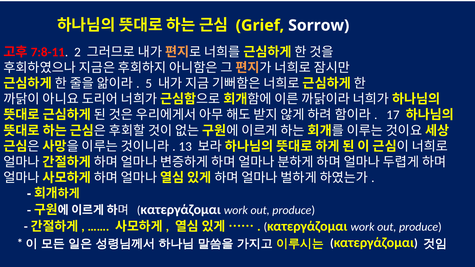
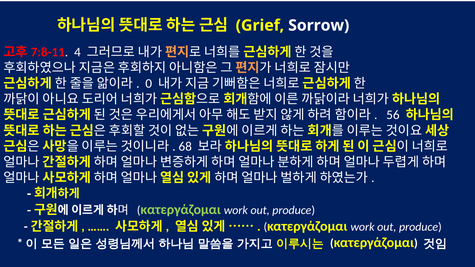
2: 2 -> 4 (77, 52)
5: 5 -> 0 (149, 84)
17: 17 -> 56 (393, 115)
13: 13 -> 68 (185, 147)
κατεργάζομαι colour: white -> light green (181, 210)
